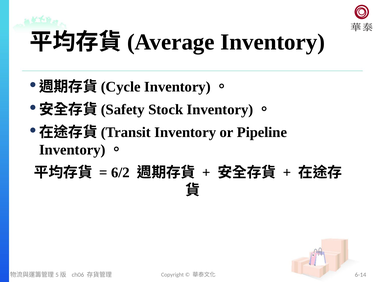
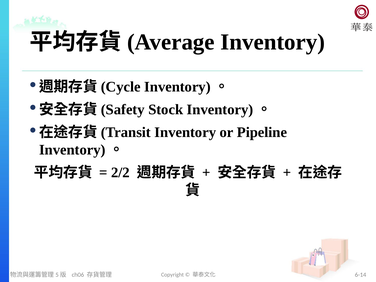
6/2: 6/2 -> 2/2 (120, 173)
